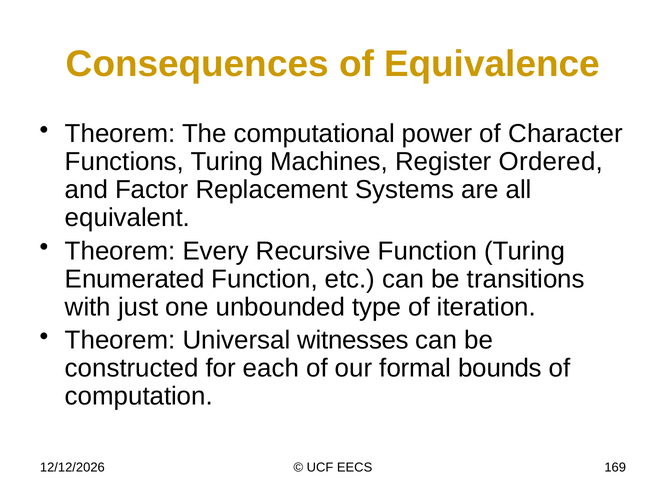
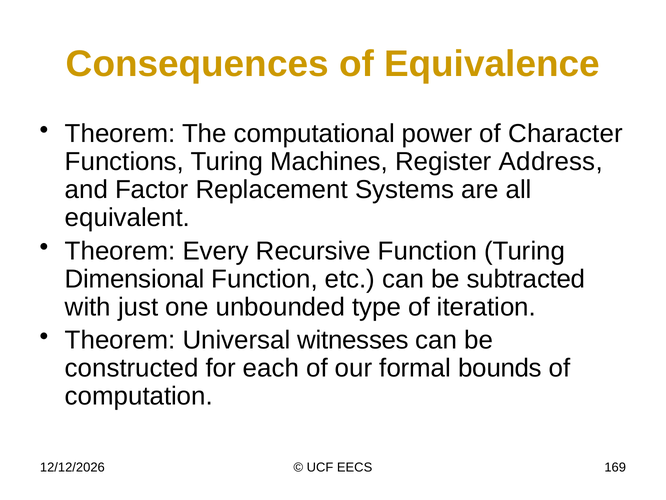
Ordered: Ordered -> Address (551, 162)
Enumerated: Enumerated -> Dimensional (135, 279)
transitions: transitions -> subtracted (526, 279)
